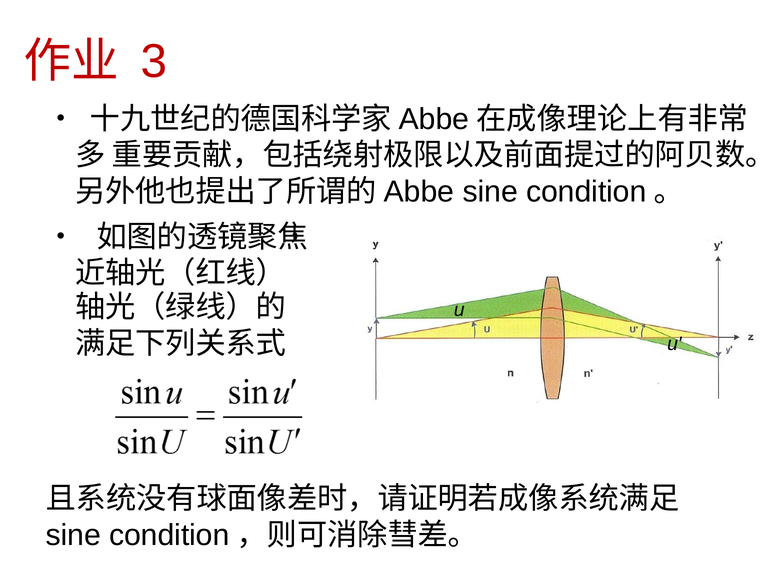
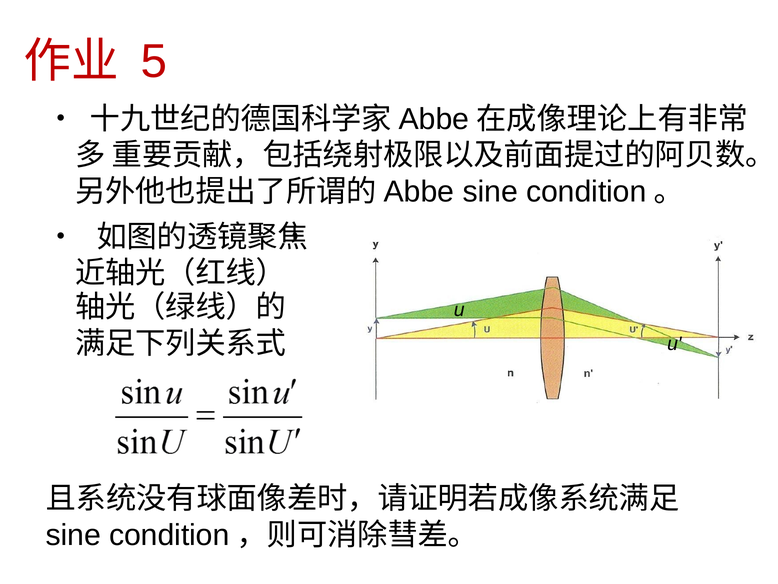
3: 3 -> 5 (154, 61)
